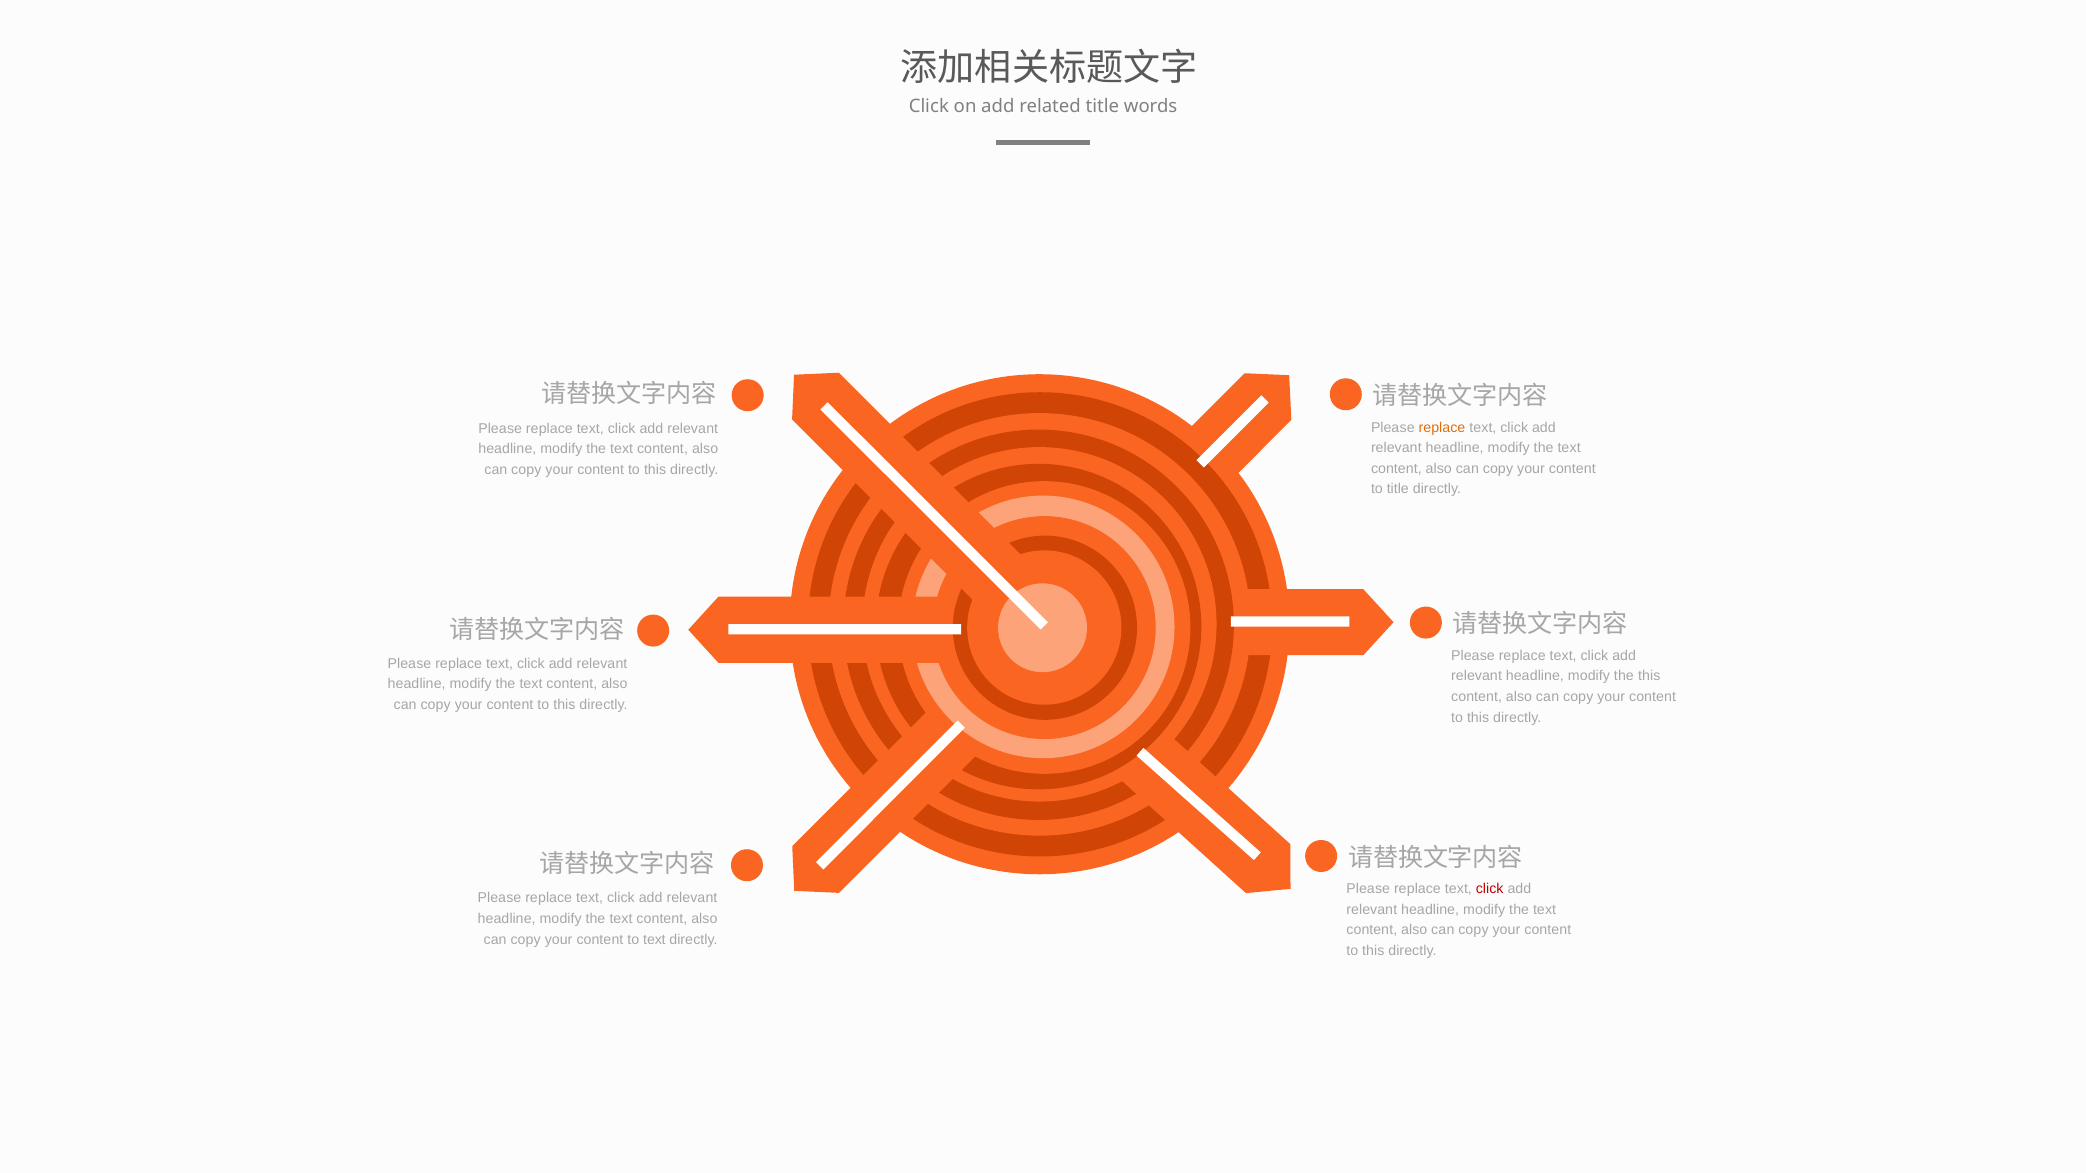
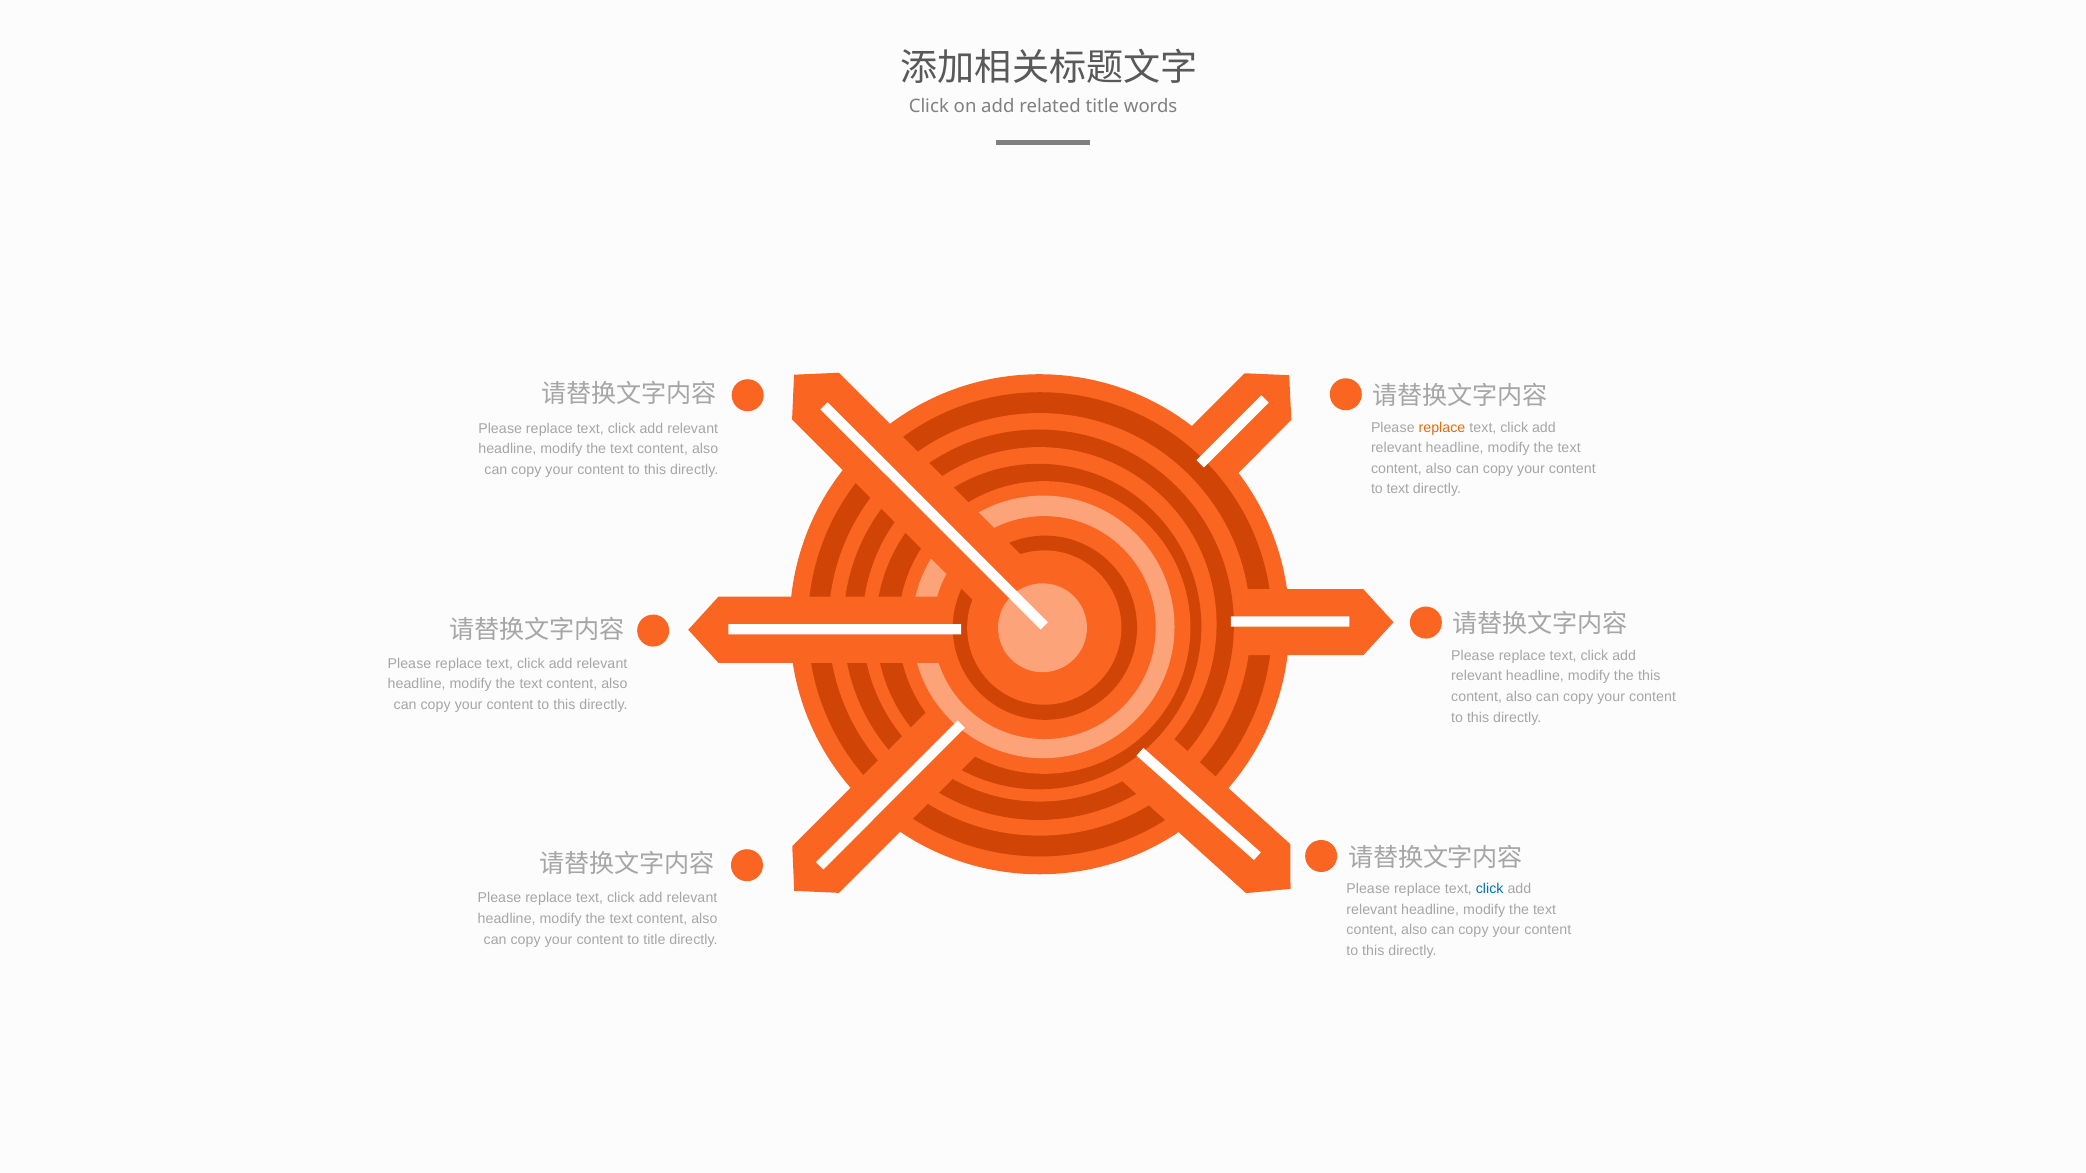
to title: title -> text (1398, 489)
click colour: red -> blue (1490, 889)
to text: text -> title (654, 940)
